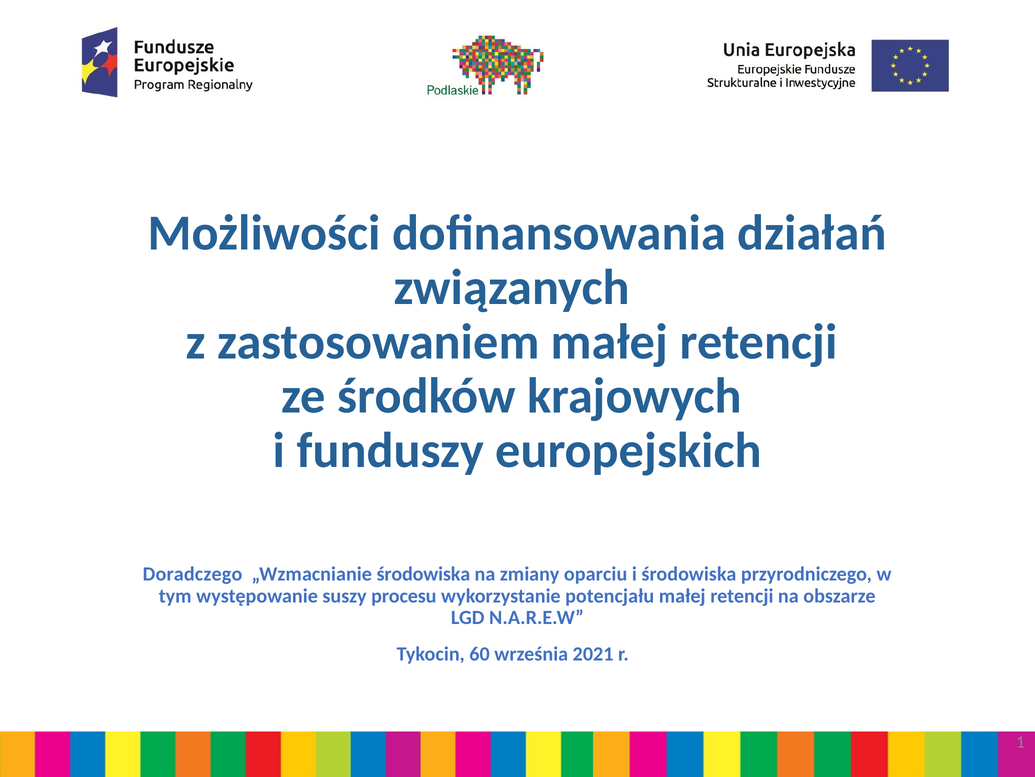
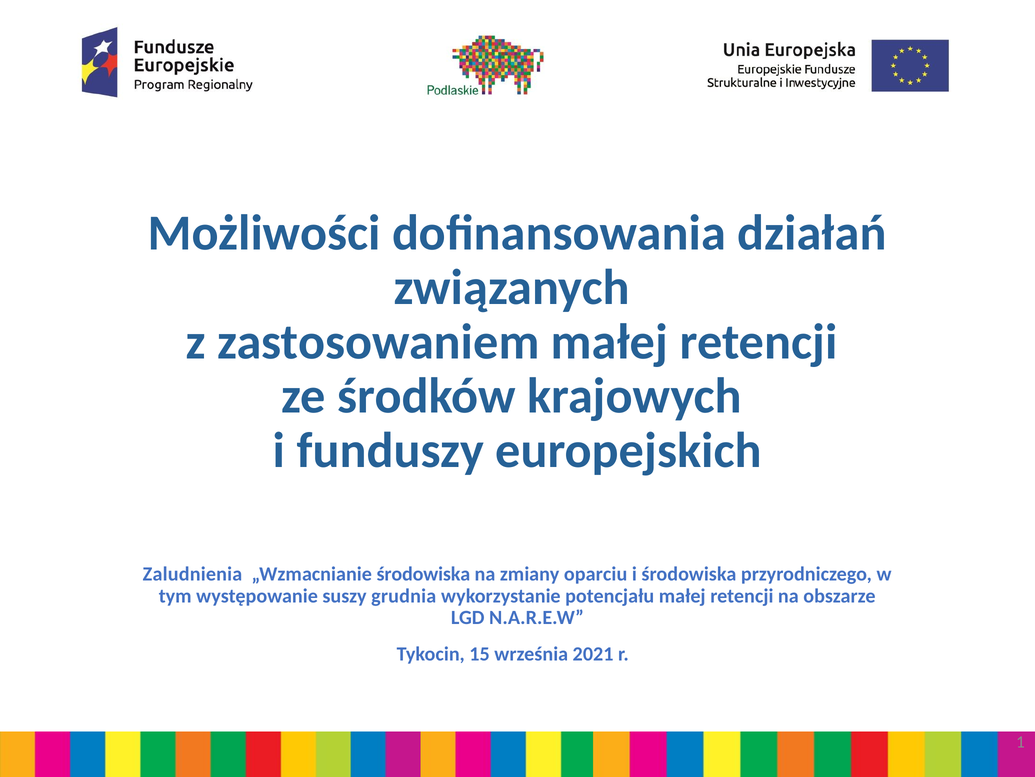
Doradczego: Doradczego -> Zaludnienia (193, 574)
procesu: procesu -> grudnia (404, 595)
60: 60 -> 15 (480, 653)
